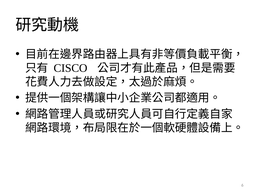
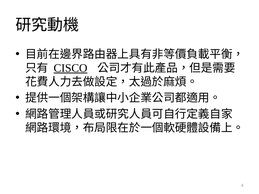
CISCO underline: none -> present (71, 68)
